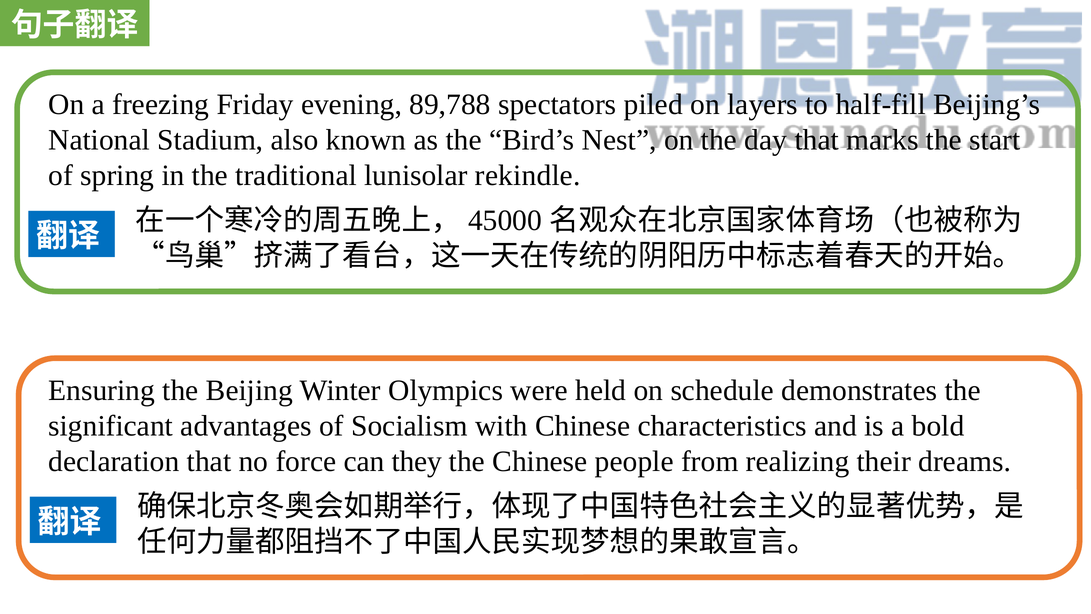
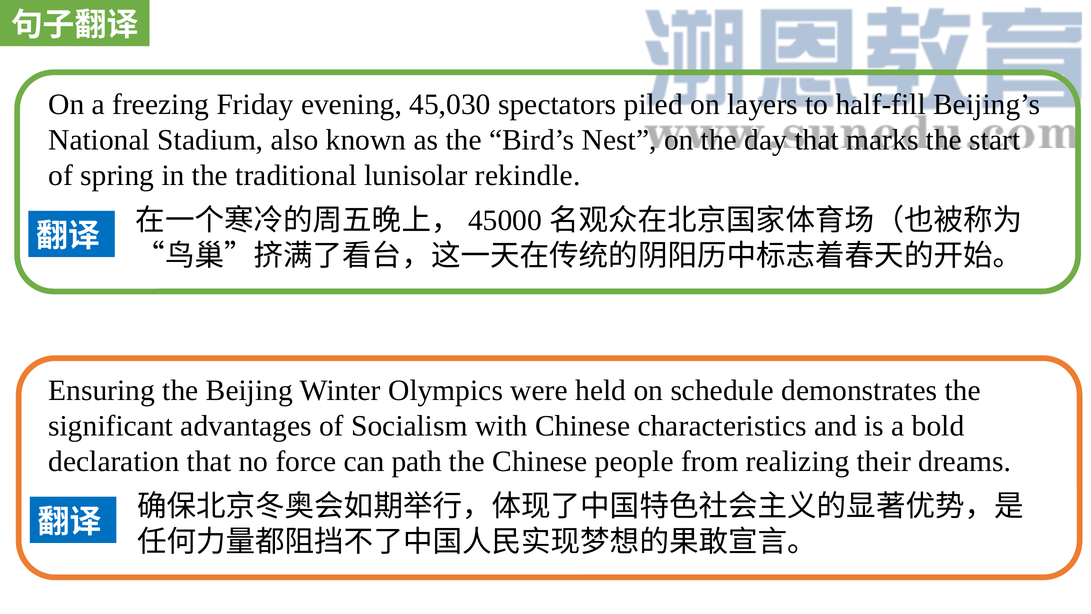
89,788: 89,788 -> 45,030 (450, 104)
they: they -> path (417, 461)
